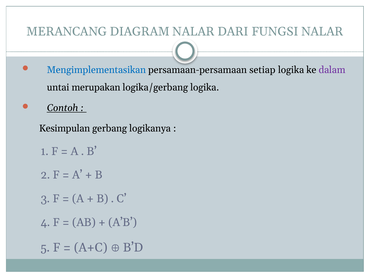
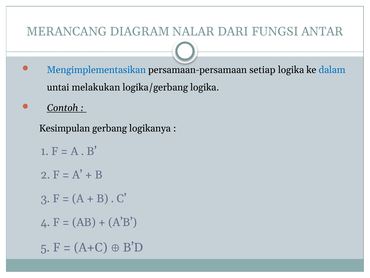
FUNGSI NALAR: NALAR -> ANTAR (322, 32)
dalam colour: purple -> blue (332, 70)
merupakan: merupakan -> melakukan (96, 87)
